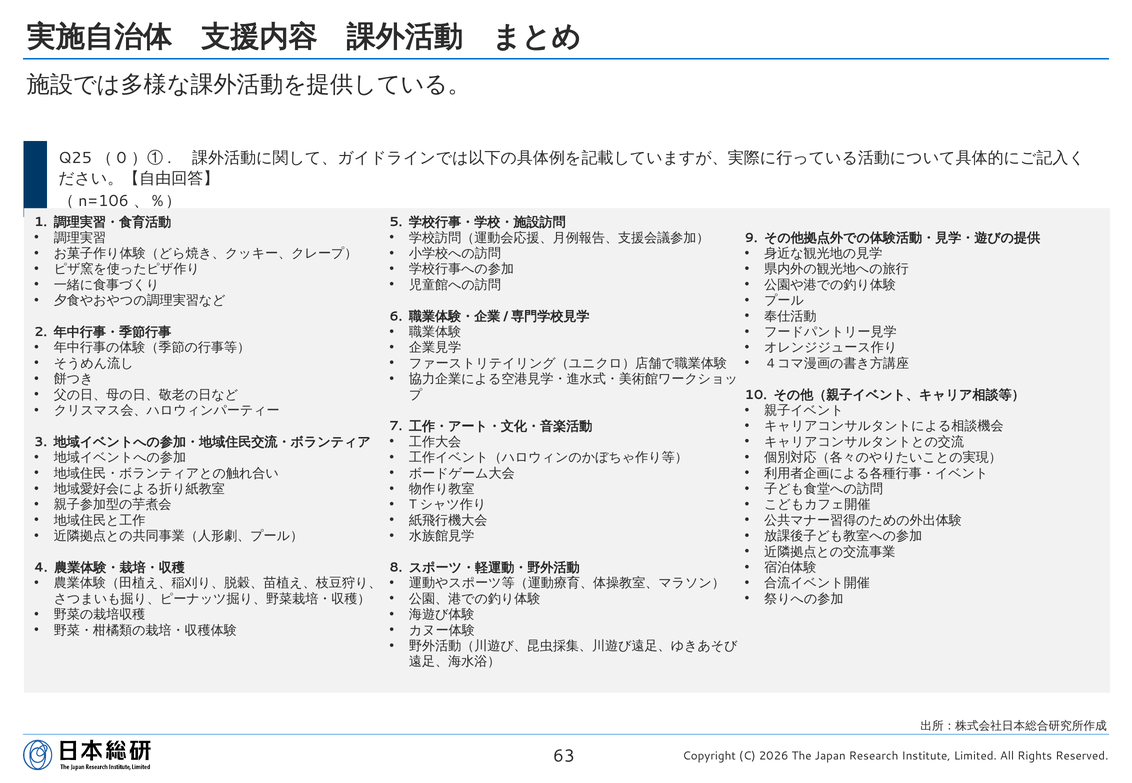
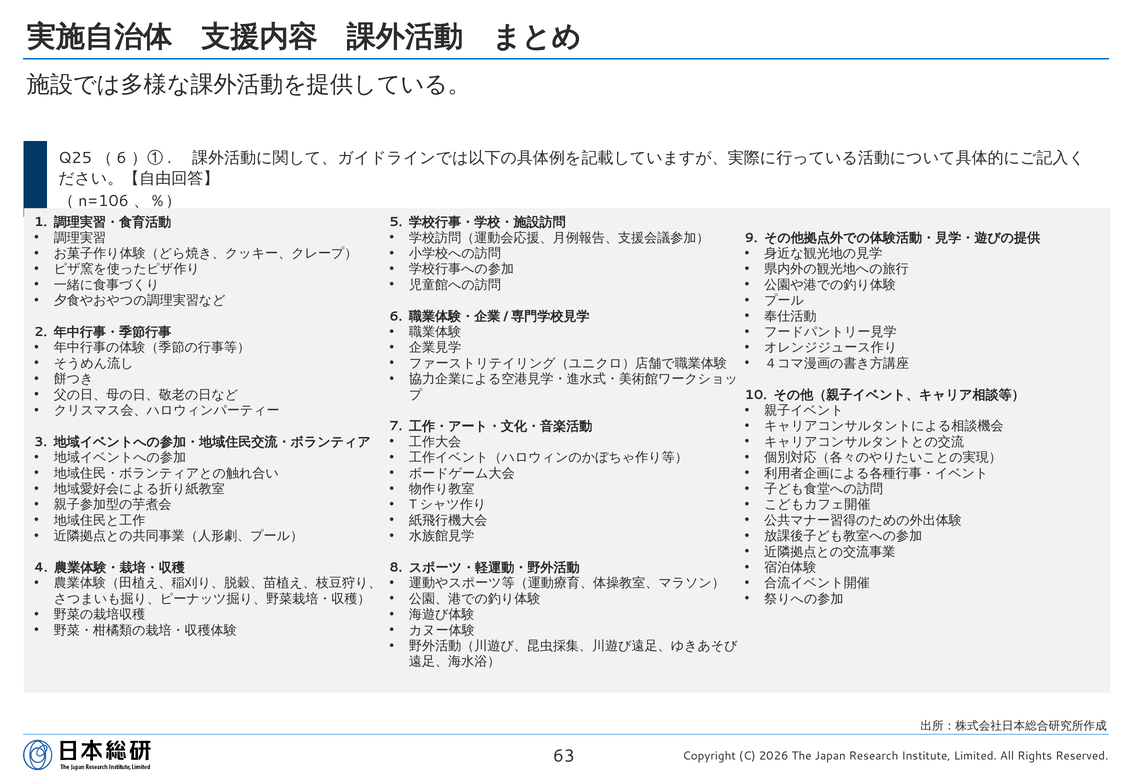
0: 0 -> 6 (122, 158)
